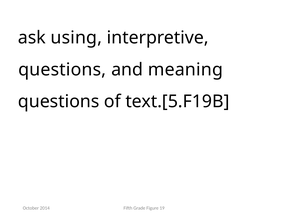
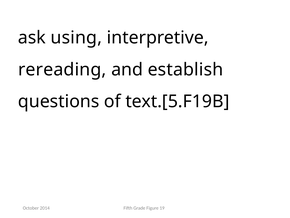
questions: questions -> rereading (62, 69)
meaning: meaning -> establish (185, 69)
